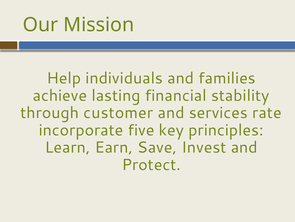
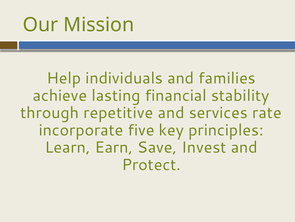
customer: customer -> repetitive (118, 112)
